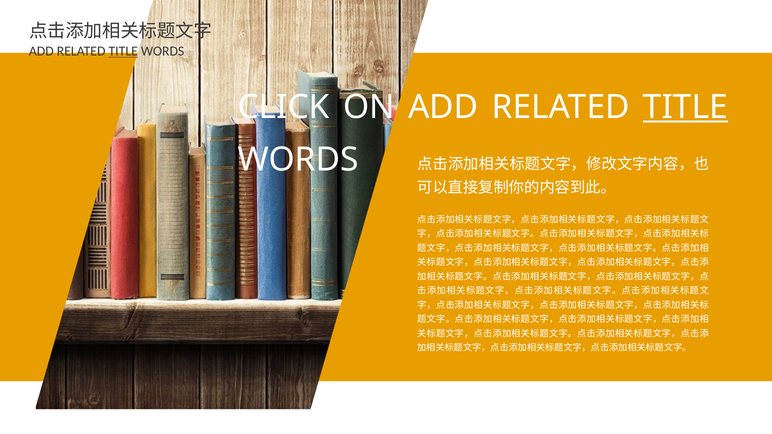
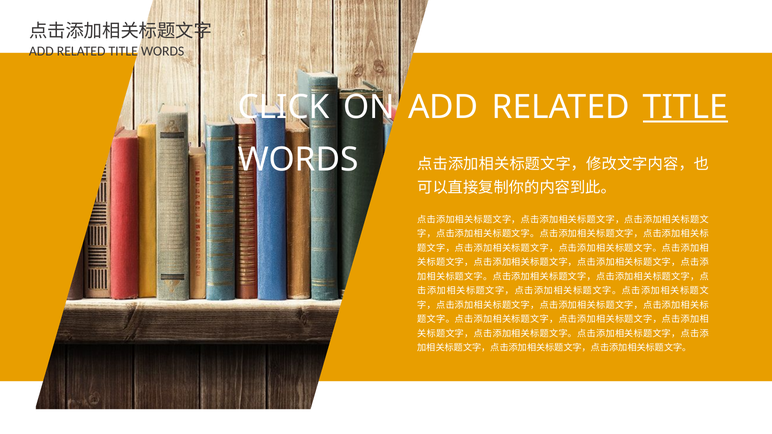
TITLE underline: present -> none (123, 51)
